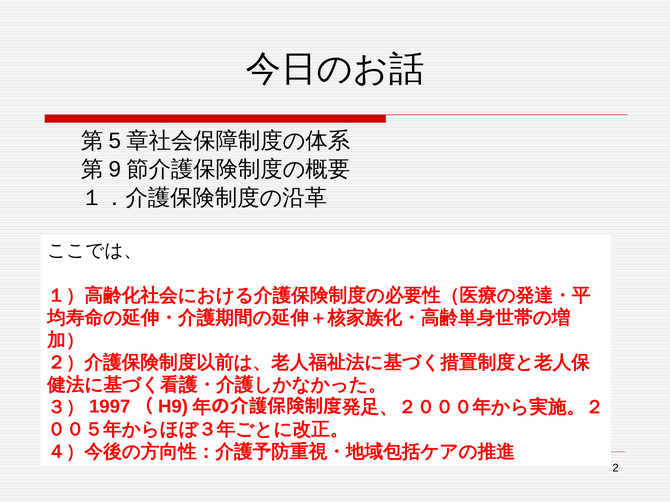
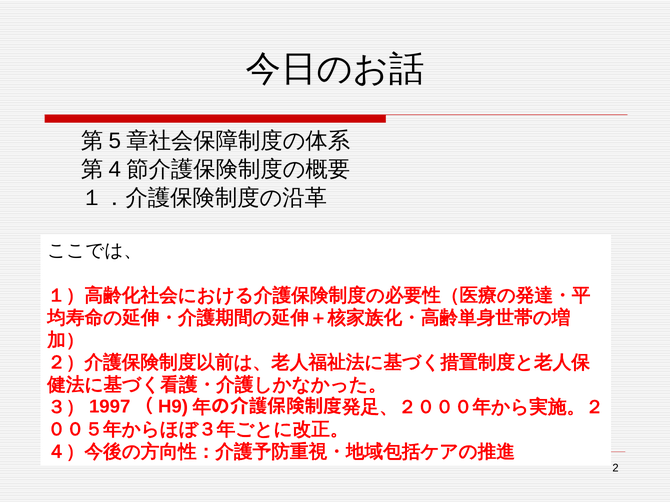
9: 9 -> 4 (115, 169)
